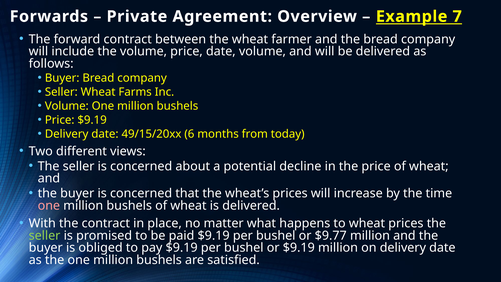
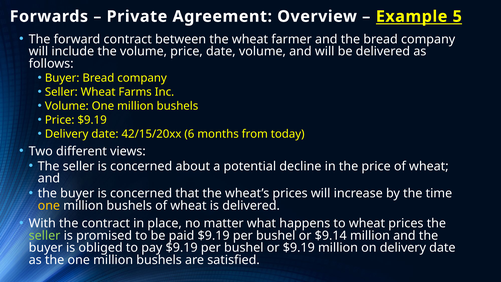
7: 7 -> 5 (457, 16)
49/15/20xx: 49/15/20xx -> 42/15/20xx (151, 134)
one colour: pink -> yellow (49, 205)
$9.77: $9.77 -> $9.14 (331, 235)
